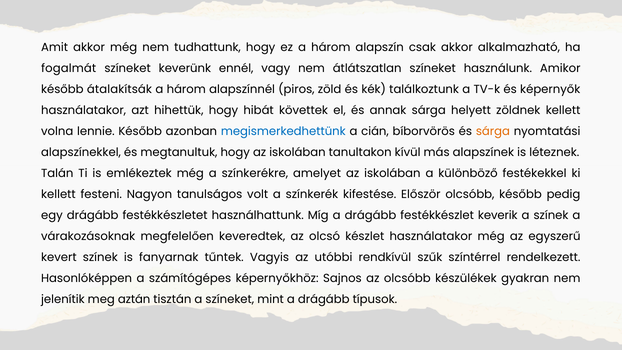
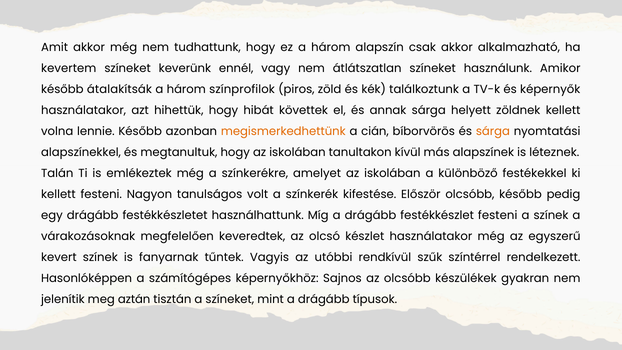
fogalmát: fogalmát -> kevertem (69, 68)
alapszínnél: alapszínnél -> színprofilok (242, 89)
megismerkedhettünk colour: blue -> orange (283, 131)
festékkészlet keverik: keverik -> festeni (498, 215)
